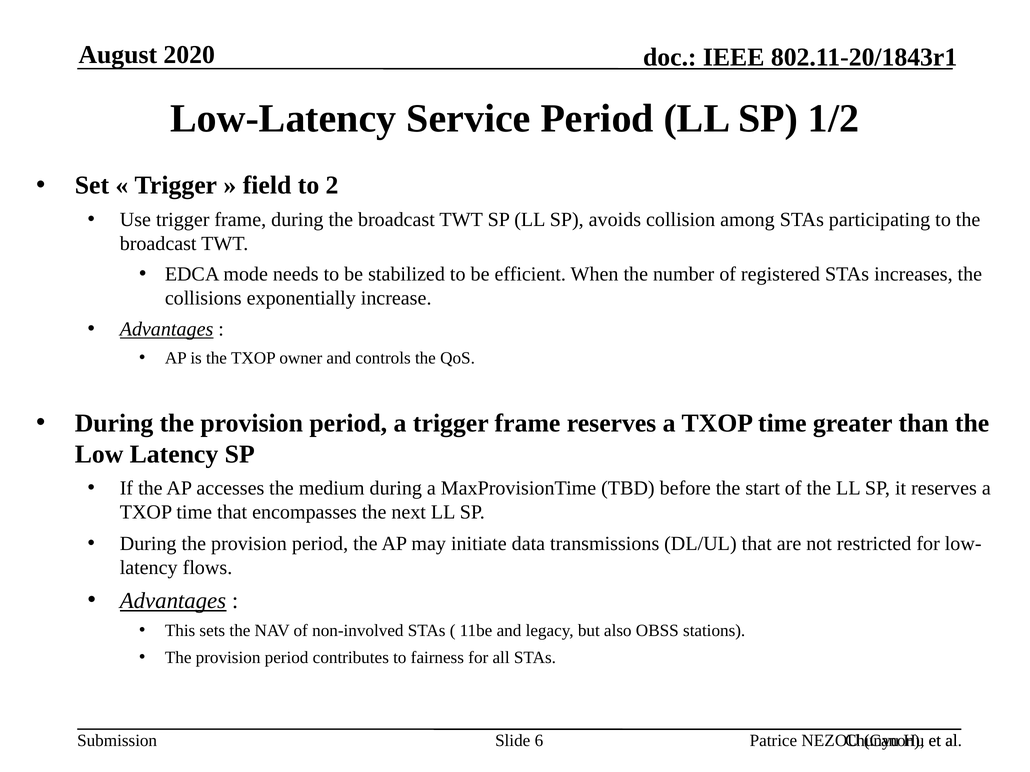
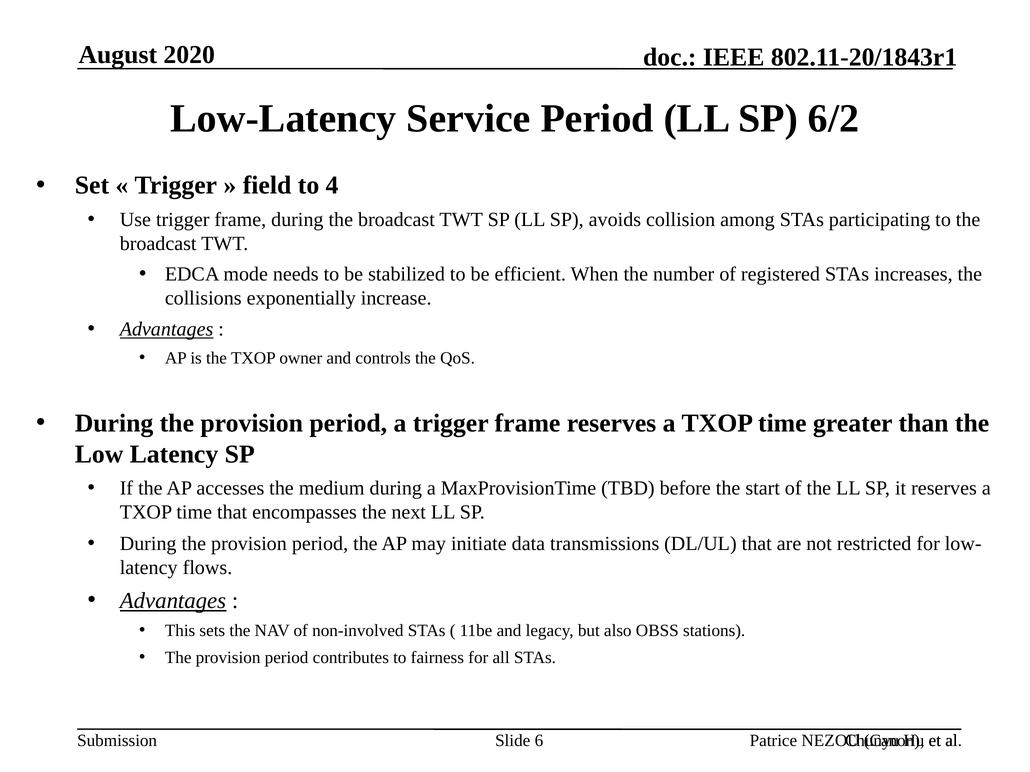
1/2: 1/2 -> 6/2 (834, 119)
2: 2 -> 4 (332, 186)
